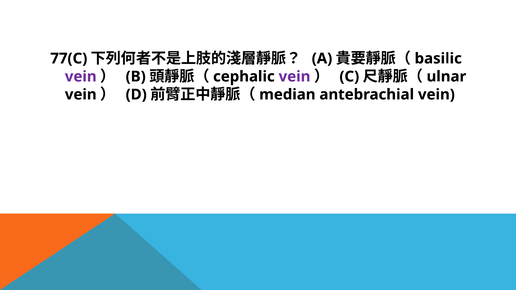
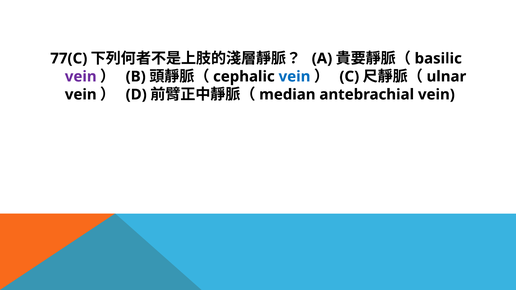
vein colour: purple -> blue (295, 77)
